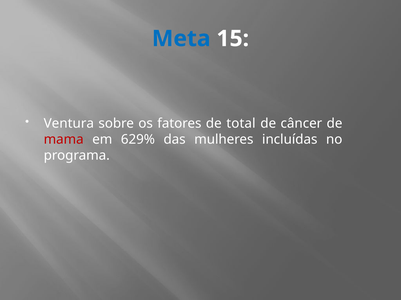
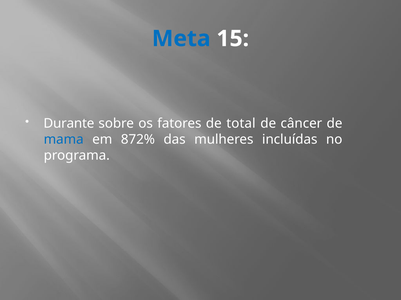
Ventura: Ventura -> Durante (69, 124)
mama colour: red -> blue (64, 140)
629%: 629% -> 872% (138, 140)
